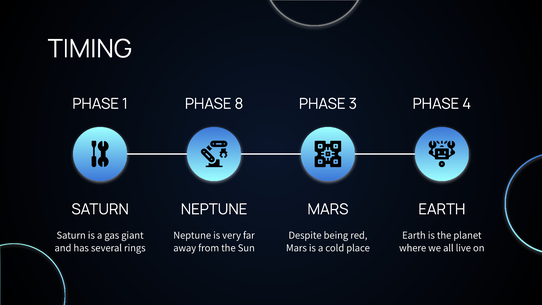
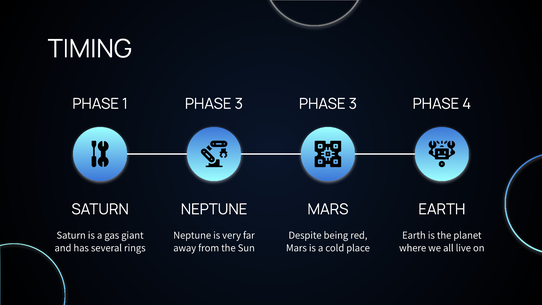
8: 8 -> 3 (239, 104)
